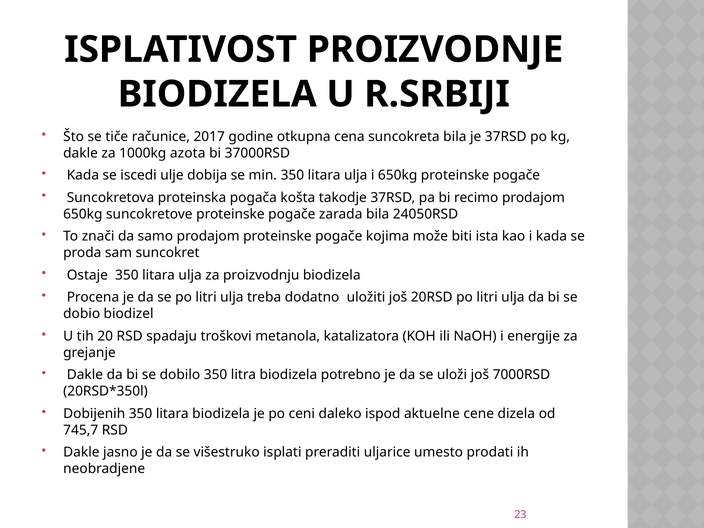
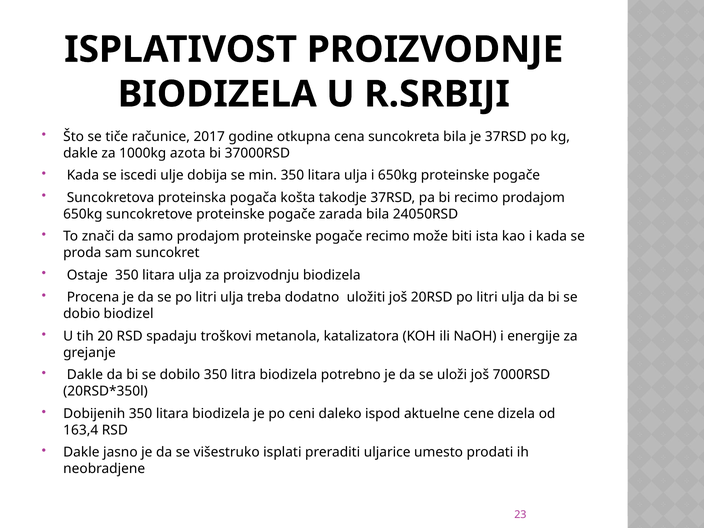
pogače kojima: kojima -> recimo (388, 236)
745,7: 745,7 -> 163,4 (81, 430)
